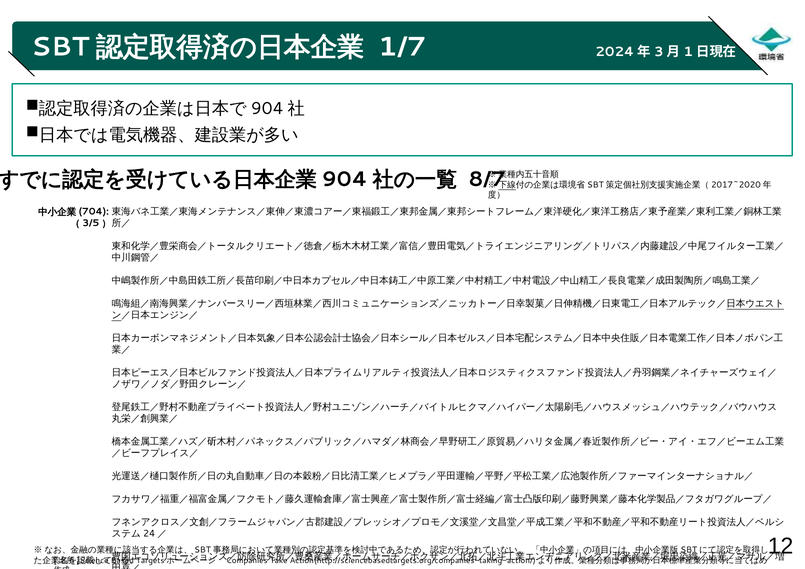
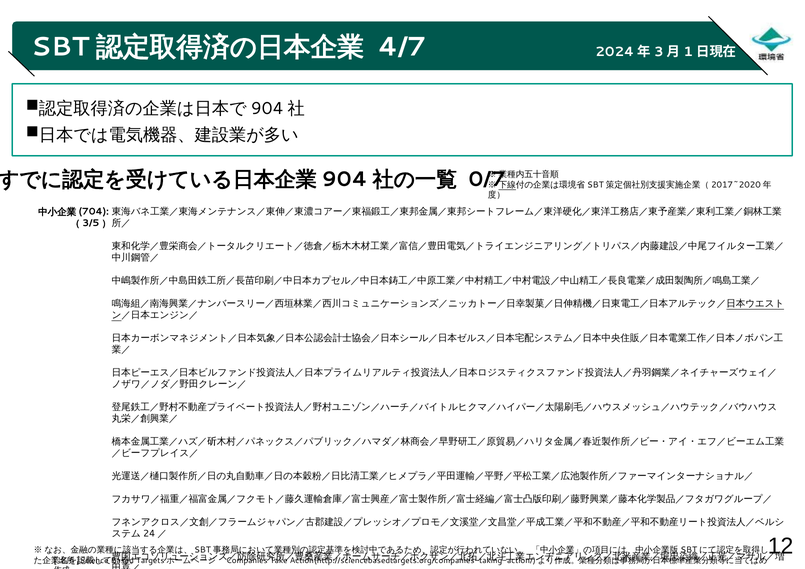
1/7: 1/7 -> 4/7 (402, 47)
8/7: 8/7 -> 0/7 (487, 179)
